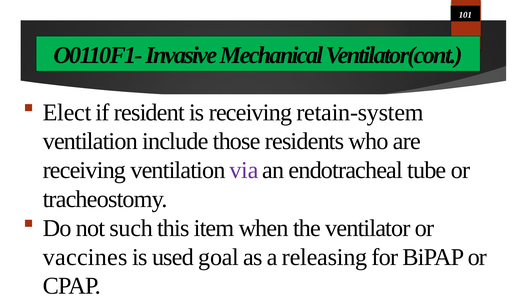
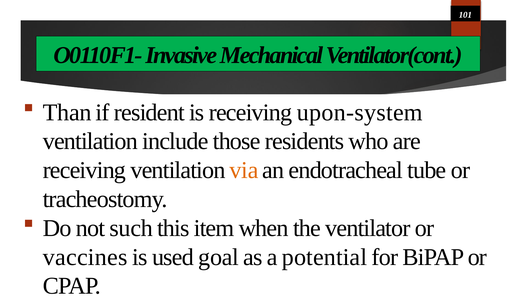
Elect: Elect -> Than (67, 113)
retain-system: retain-system -> upon-system (360, 113)
via colour: purple -> orange (244, 170)
releasing: releasing -> potential (325, 257)
